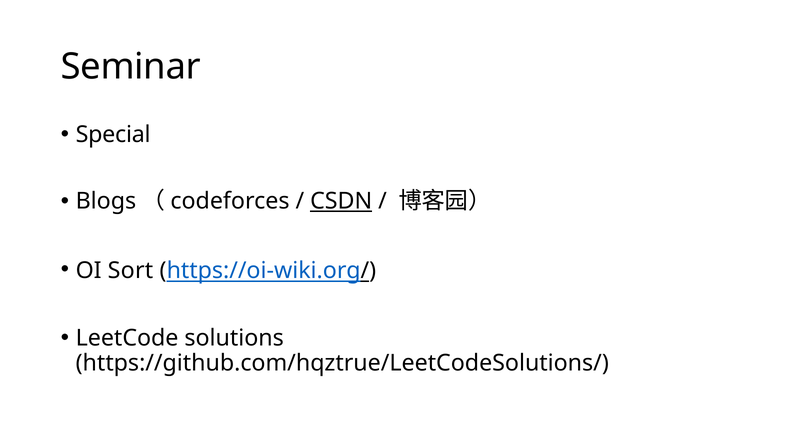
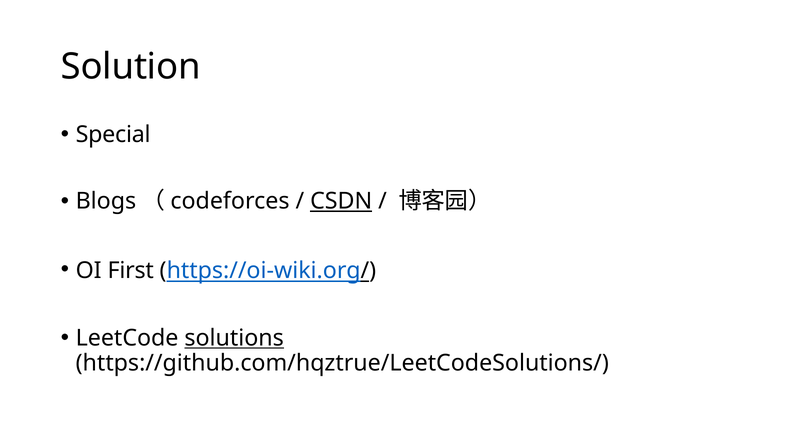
Seminar: Seminar -> Solution (131, 67)
Sort: Sort -> First (131, 271)
solutions underline: none -> present (234, 338)
